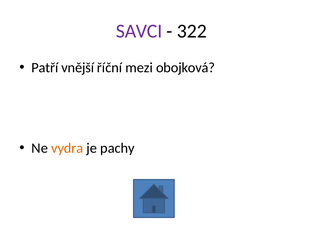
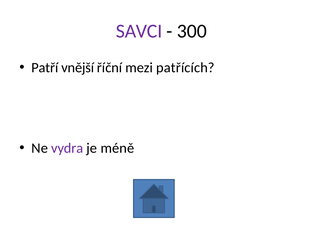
322: 322 -> 300 (192, 31)
obojková: obojková -> patřících (185, 68)
vydra colour: orange -> purple (67, 148)
pachy: pachy -> méně (117, 148)
